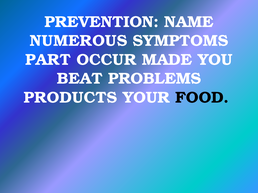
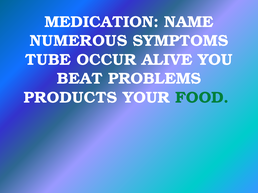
PREVENTION: PREVENTION -> MEDICATION (102, 22)
PART: PART -> TUBE (48, 60)
MADE: MADE -> ALIVE (167, 60)
FOOD colour: black -> green (202, 98)
